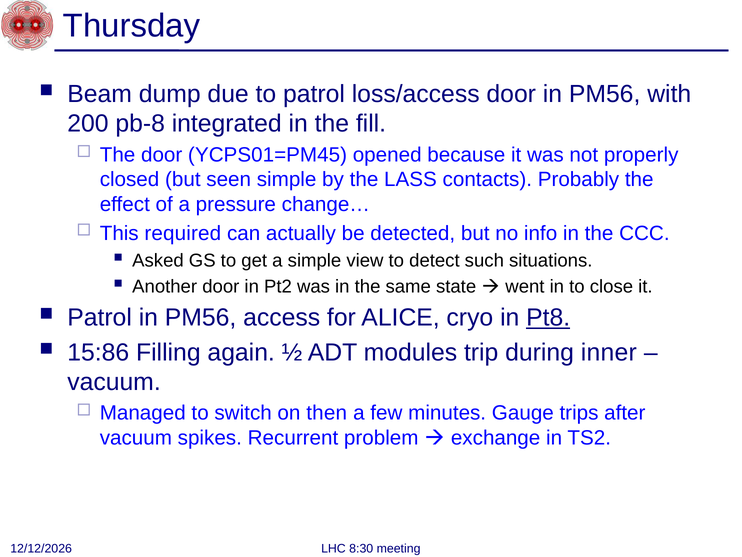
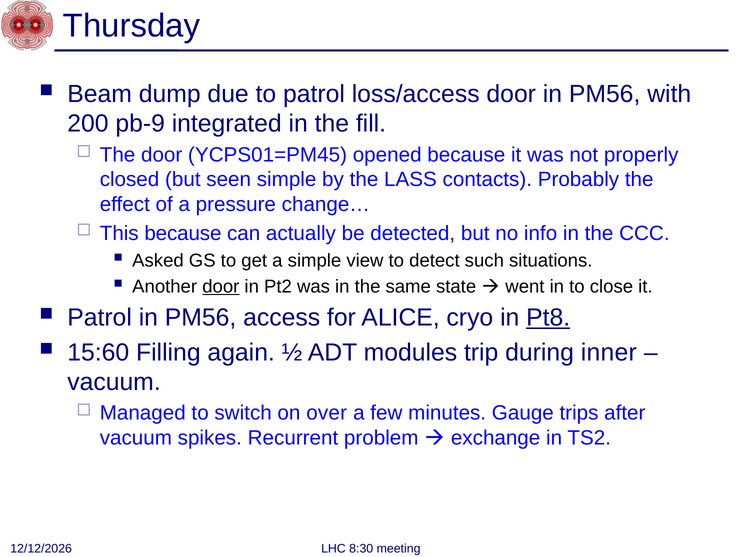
pb-8: pb-8 -> pb-9 (140, 124)
This required: required -> because (183, 233)
door underline: none -> present (221, 286)
15:86: 15:86 -> 15:60 (98, 352)
then: then -> over (327, 413)
